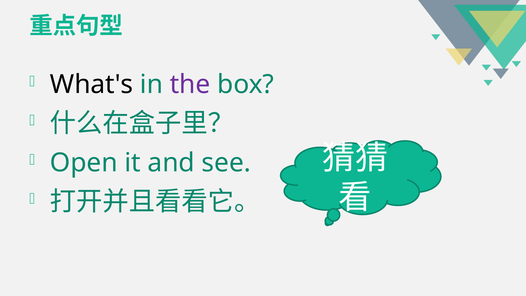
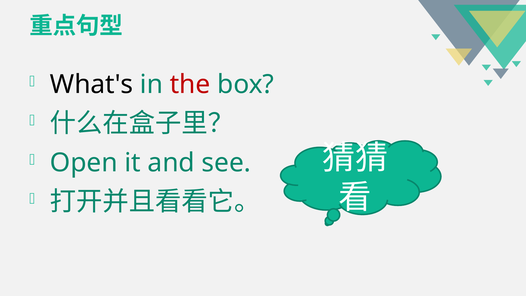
the colour: purple -> red (190, 84)
